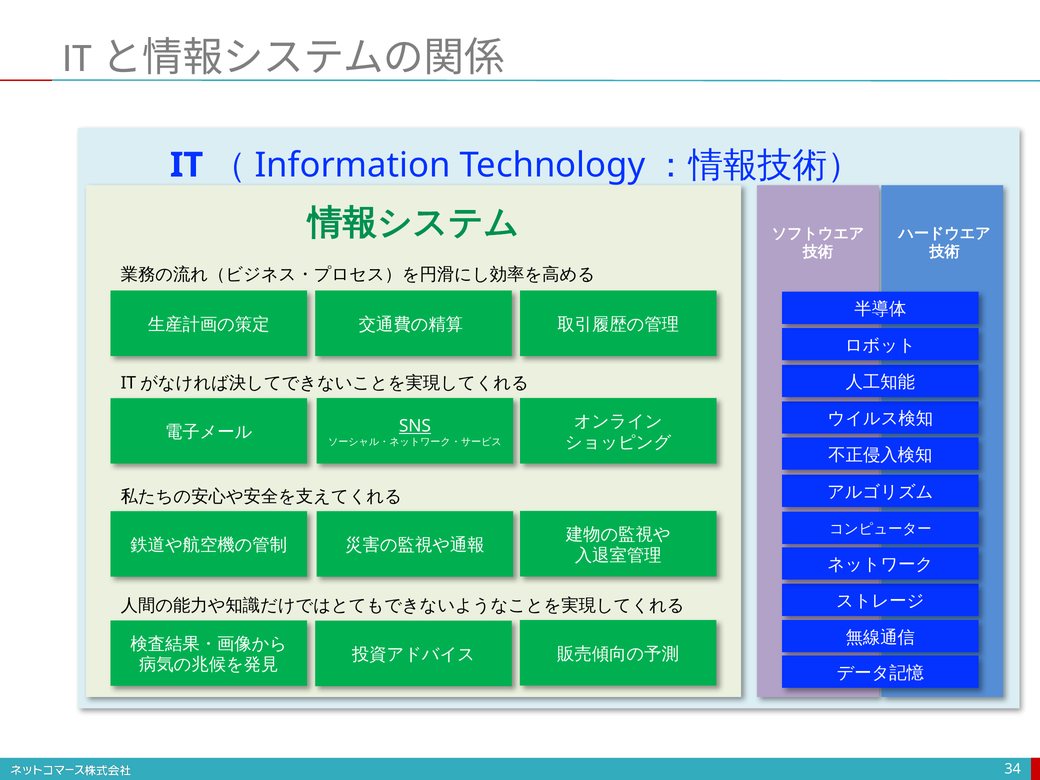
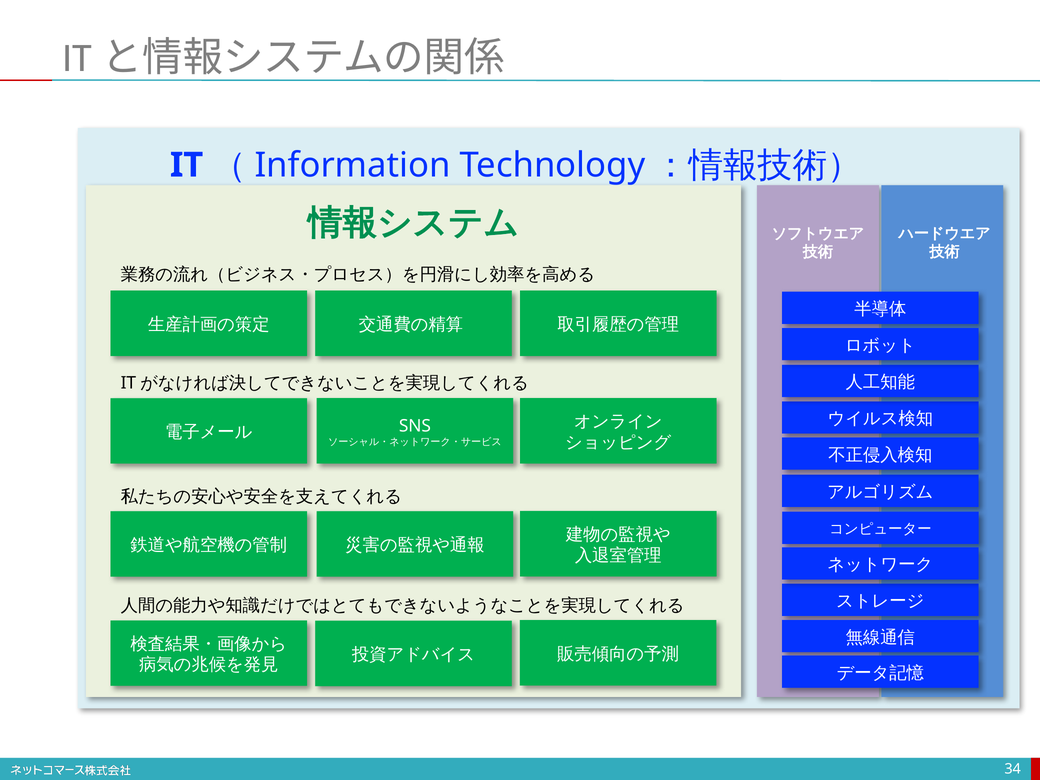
SNS underline: present -> none (415, 426)
